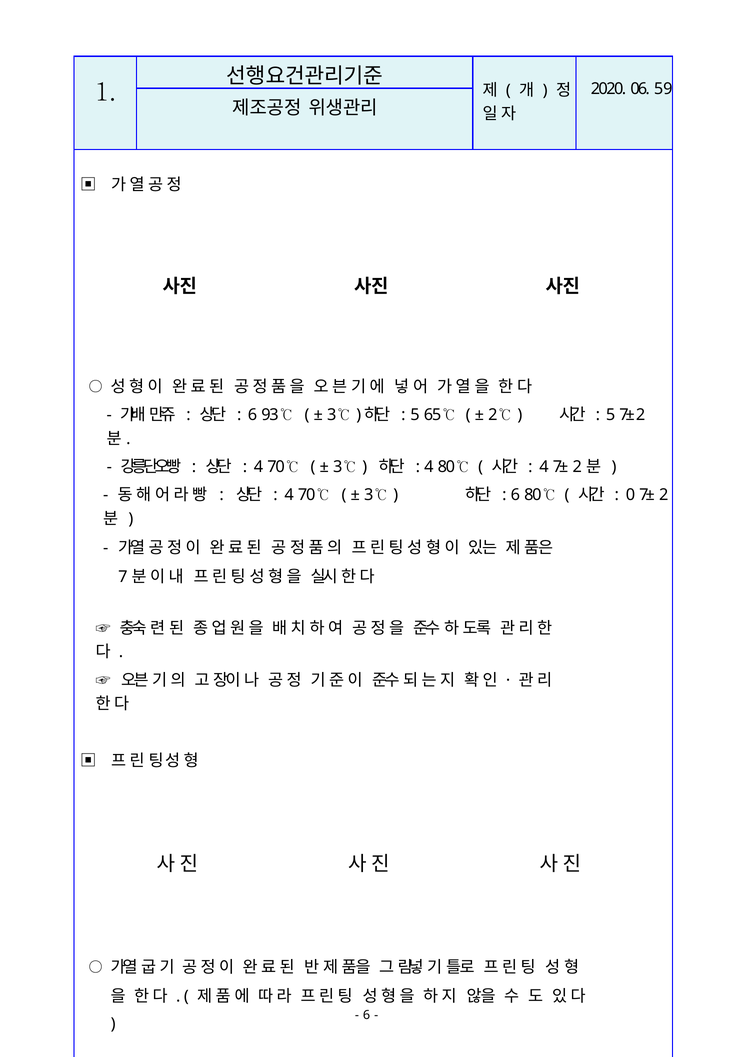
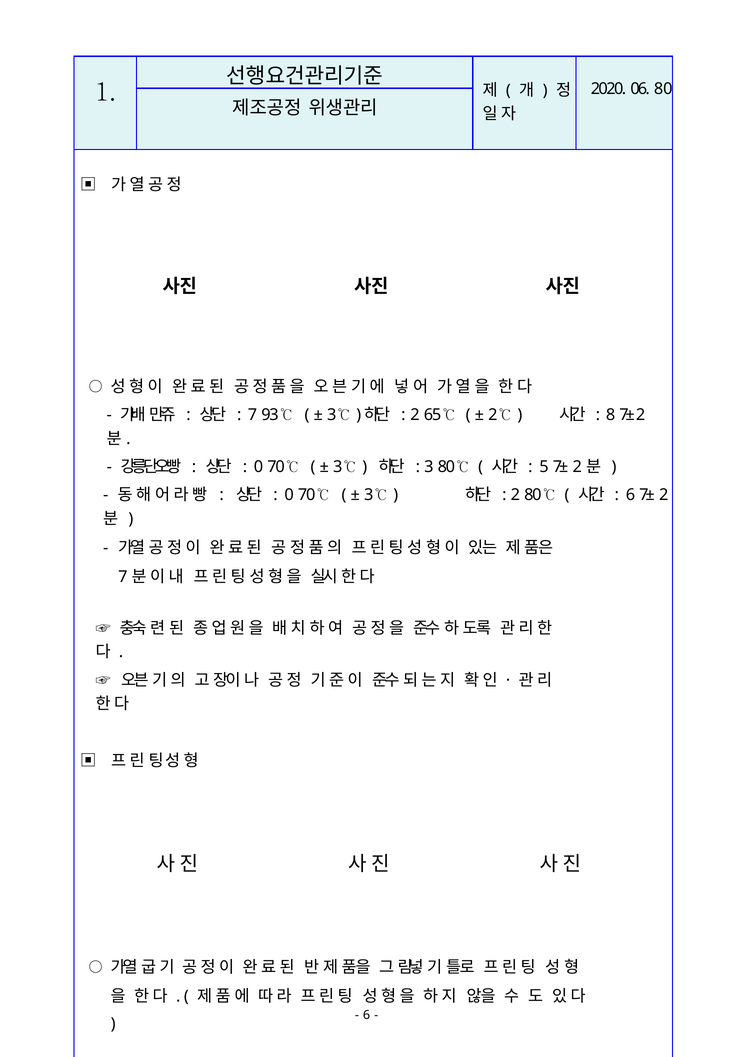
59: 59 -> 80 (663, 89)
6: 6 -> 7 (253, 415)
5: 5 -> 2 (415, 415)
5: 5 -> 8 (611, 415)
4: 4 -> 0 (258, 467)
4: 4 -> 3 (429, 467)
4: 4 -> 5 (544, 467)
4: 4 -> 0 (289, 495)
6: 6 -> 2 (515, 495)
0: 0 -> 6 (630, 495)
